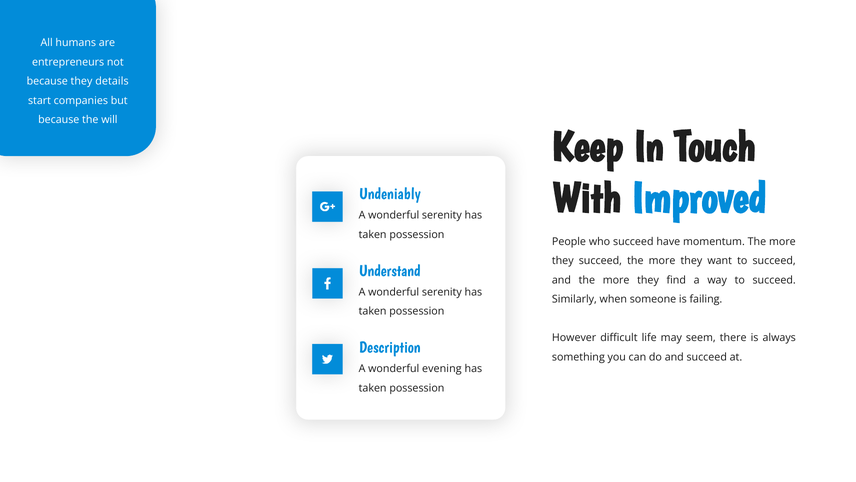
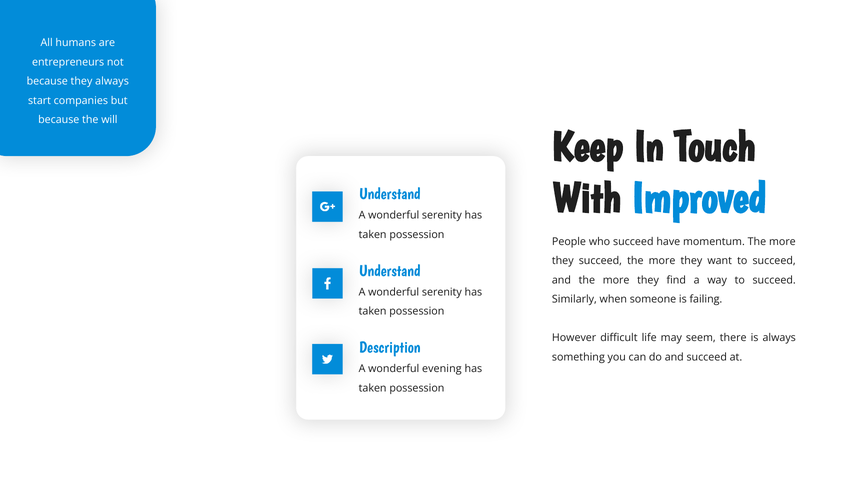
they details: details -> always (112, 81)
Undeniably: Undeniably -> Understand (390, 194)
